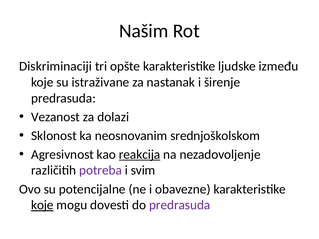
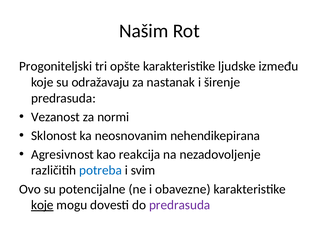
Diskriminaciji: Diskriminaciji -> Progoniteljski (56, 66)
istraživane: istraživane -> odražavaju (101, 82)
dolazi: dolazi -> normi (113, 117)
srednjoškolskom: srednjoškolskom -> nehendikepirana (215, 136)
reakcija underline: present -> none (140, 155)
potreba colour: purple -> blue (101, 171)
